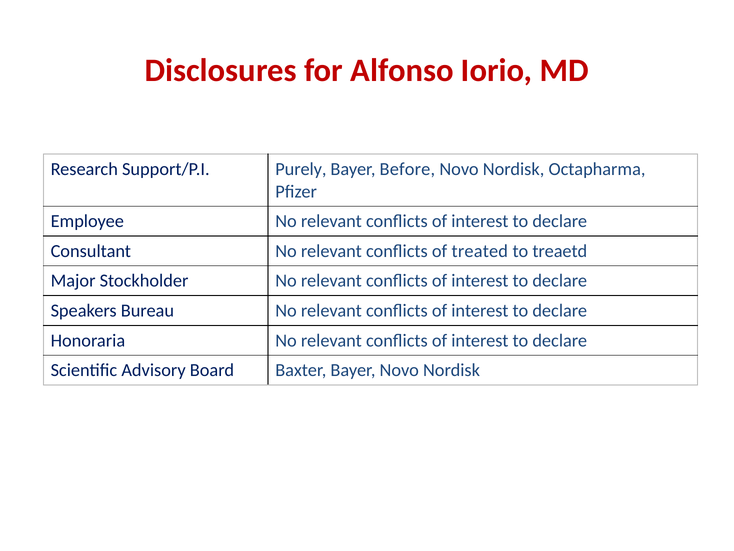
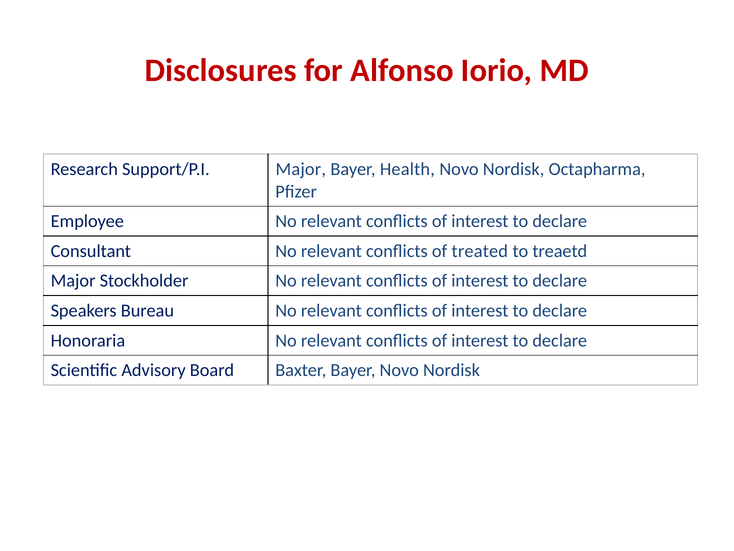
Support/P.I Purely: Purely -> Major (301, 169)
Before: Before -> Health (407, 169)
